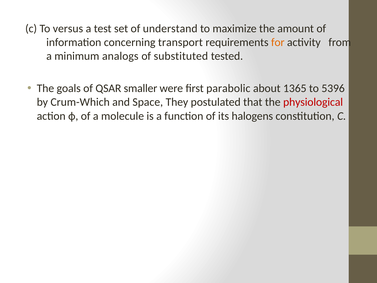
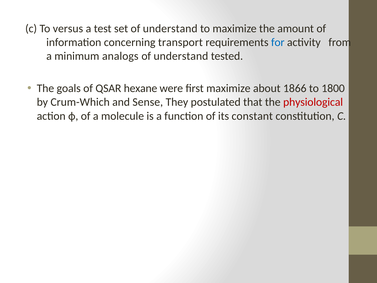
for colour: orange -> blue (278, 42)
substituted: substituted -> understand (181, 56)
smaller: smaller -> hexane (140, 88)
first parabolic: parabolic -> maximize (228, 88)
1365: 1365 -> 1866 (295, 88)
5396: 5396 -> 1800 (333, 88)
Space: Space -> Sense (148, 102)
halogens: halogens -> constant (252, 116)
